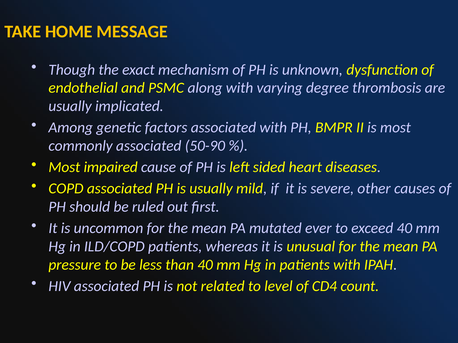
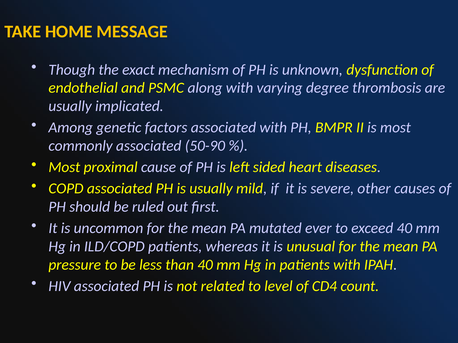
impaired: impaired -> proximal (111, 167)
